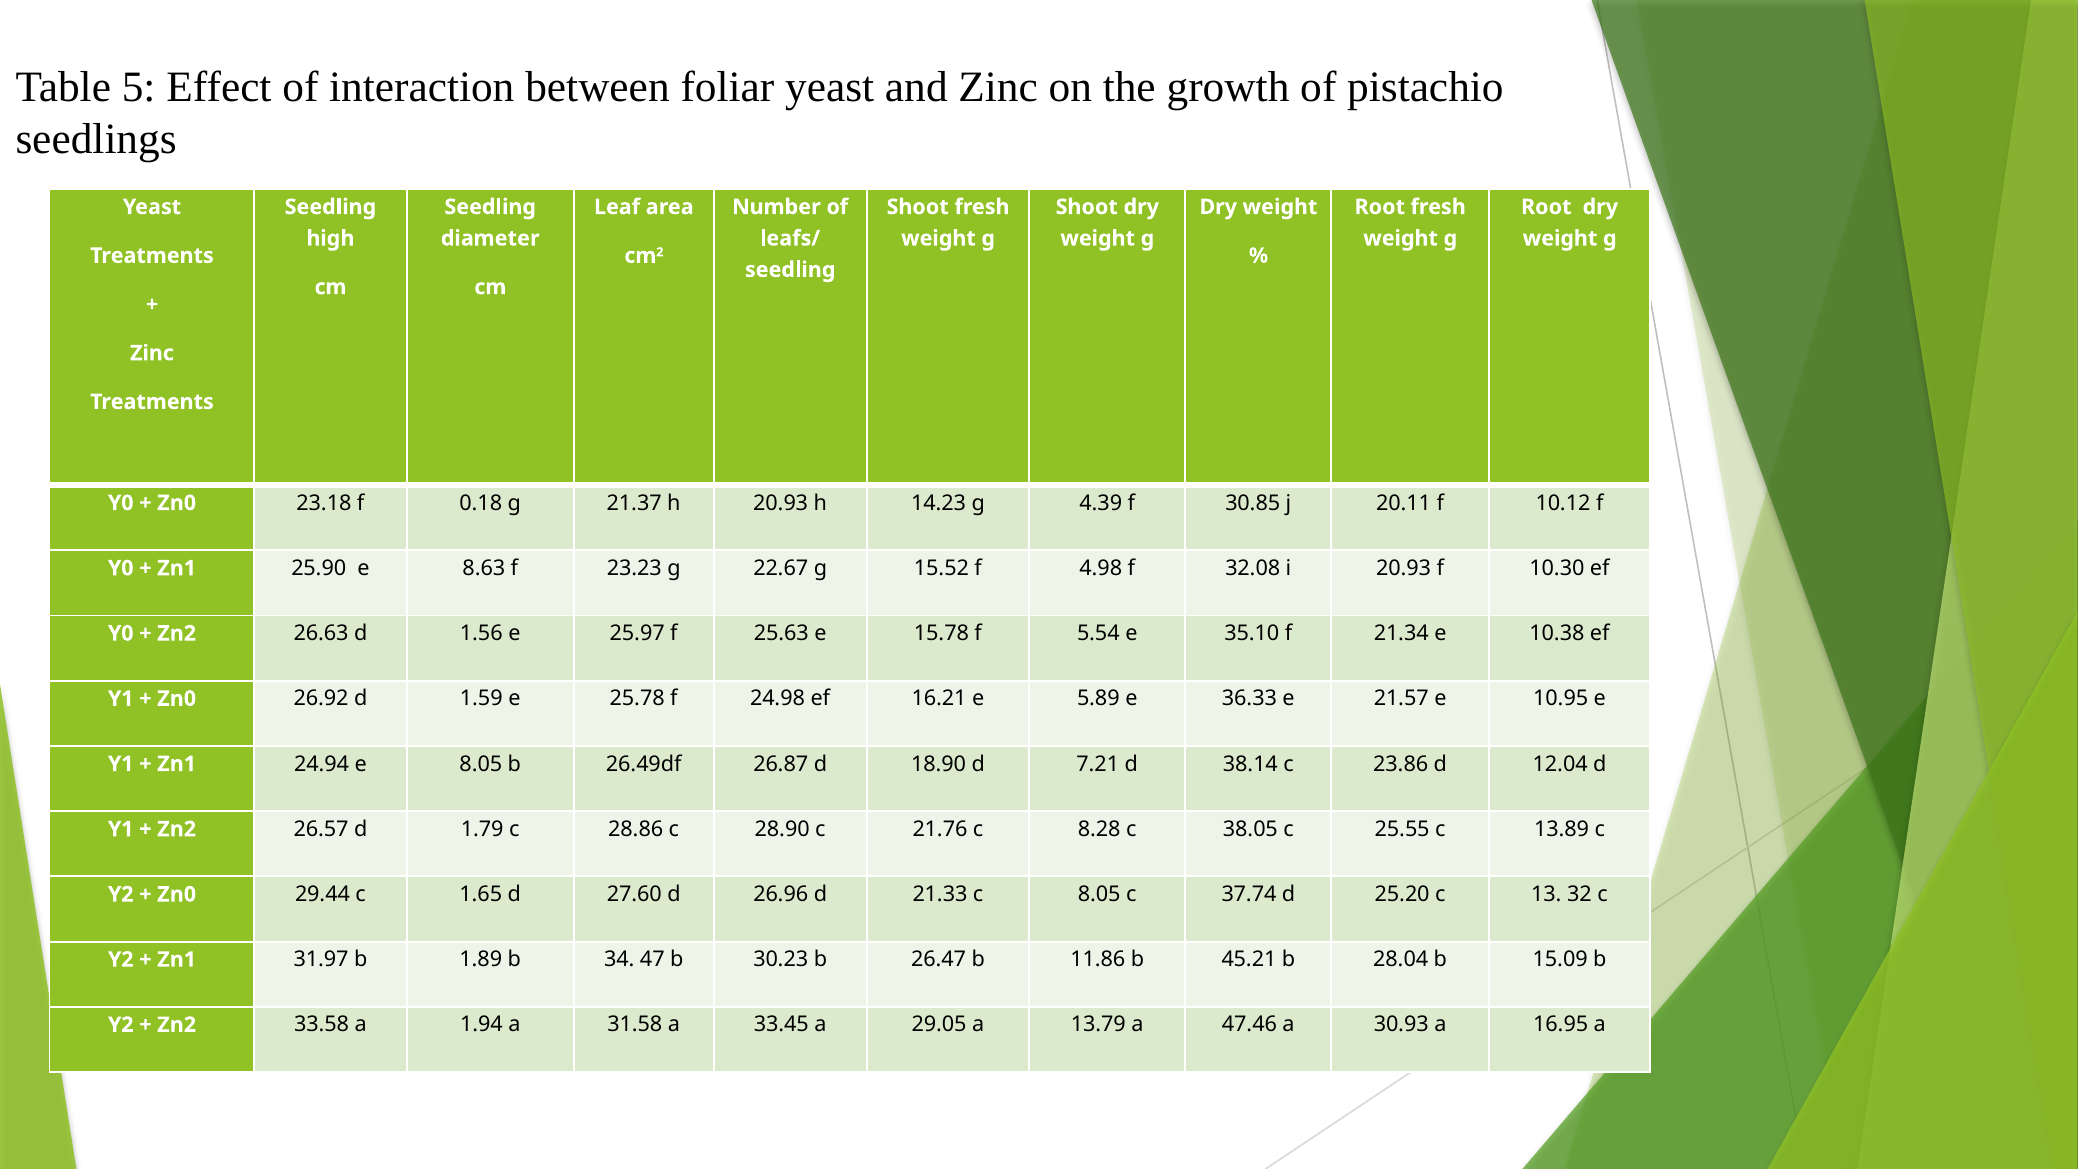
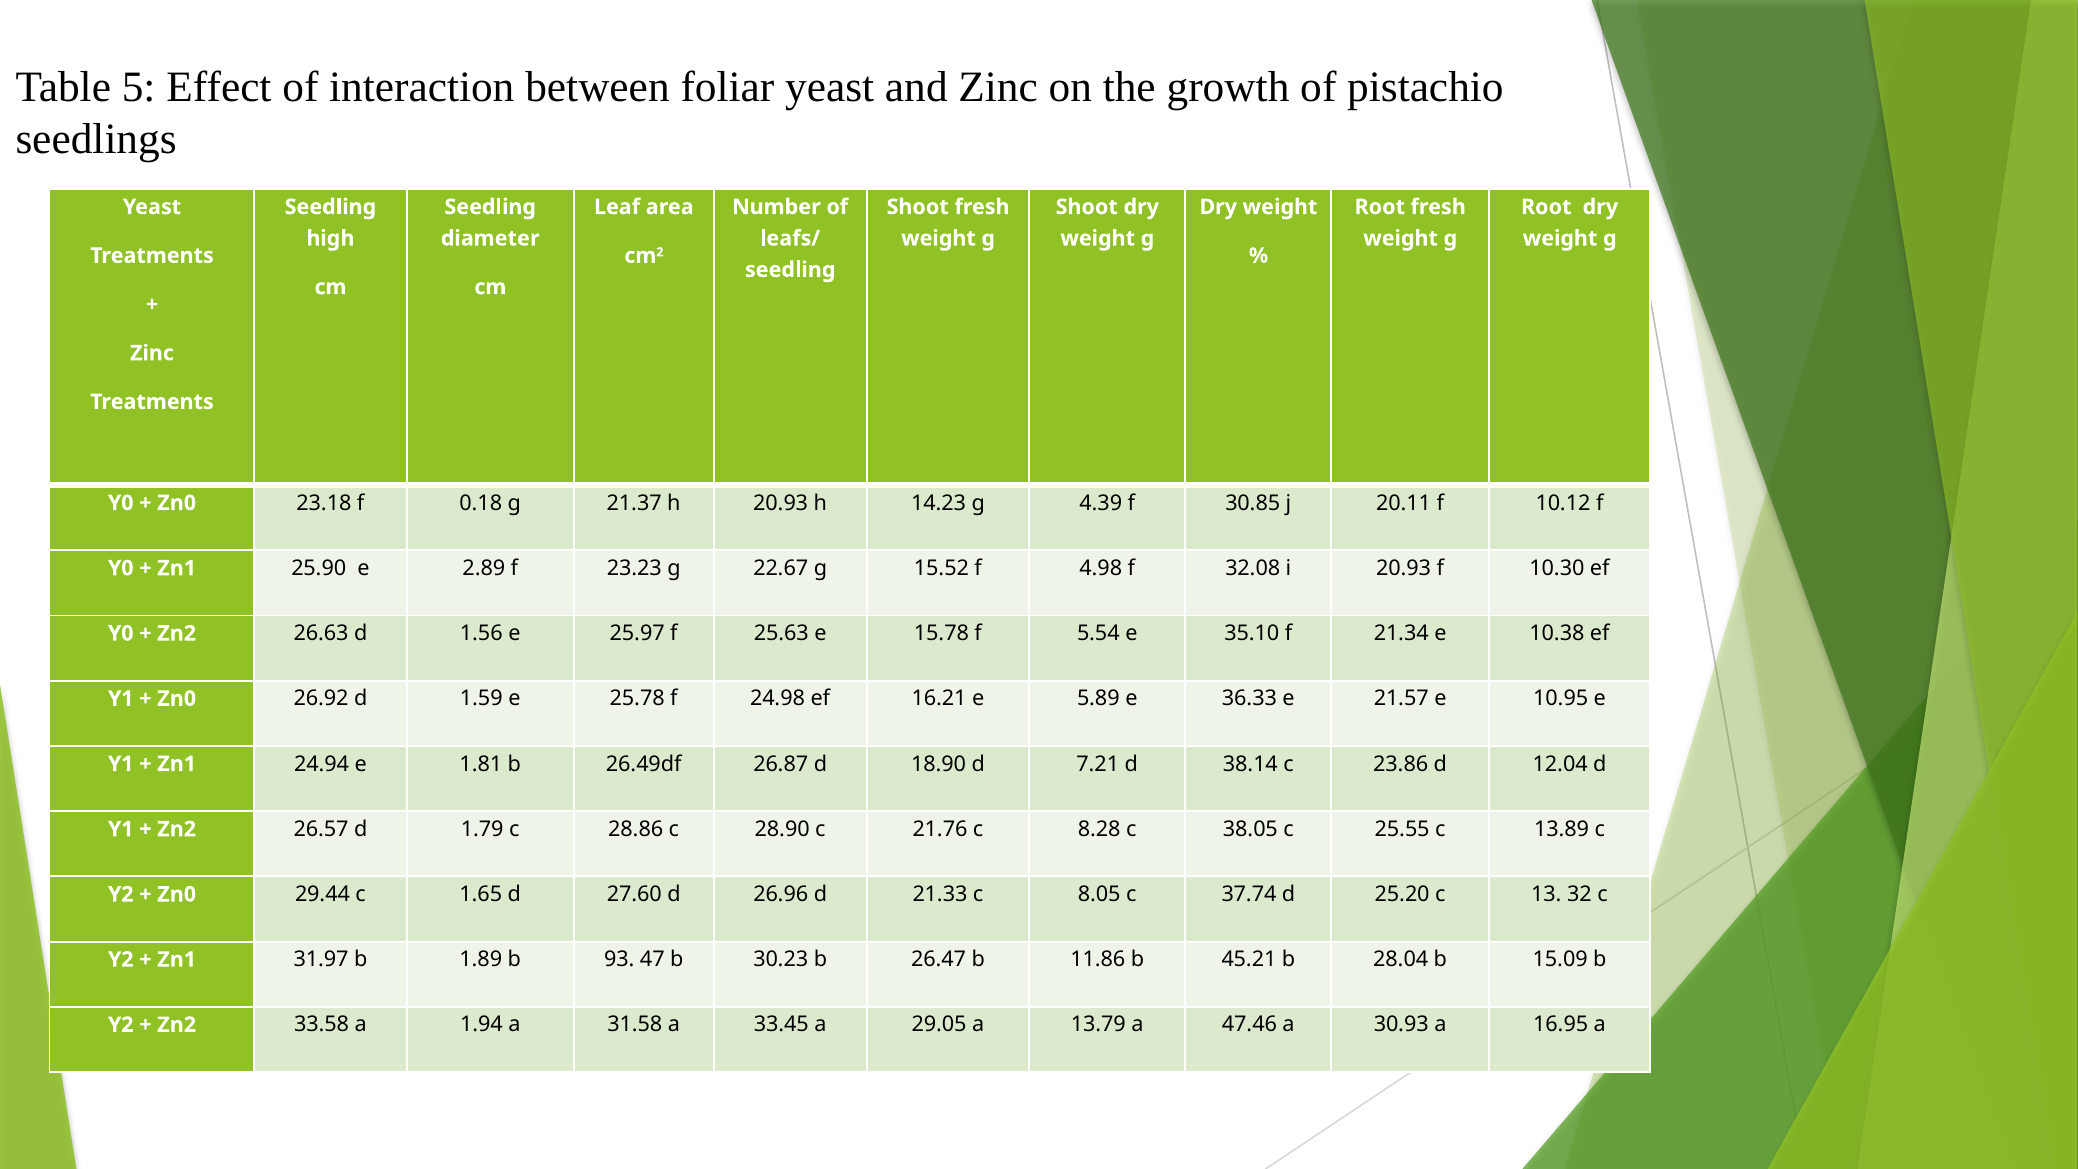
8.63: 8.63 -> 2.89 (484, 568)
e 8.05: 8.05 -> 1.81 (481, 764)
34: 34 -> 93 (619, 959)
